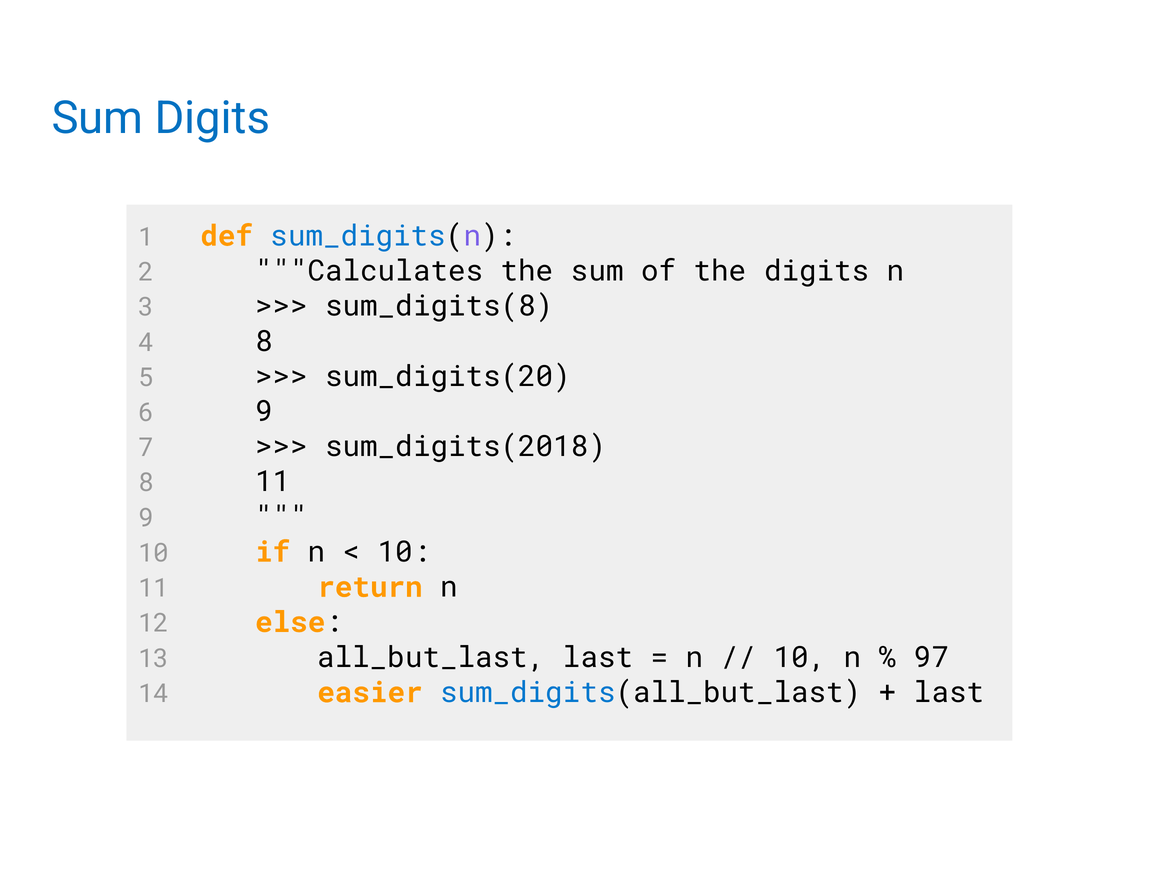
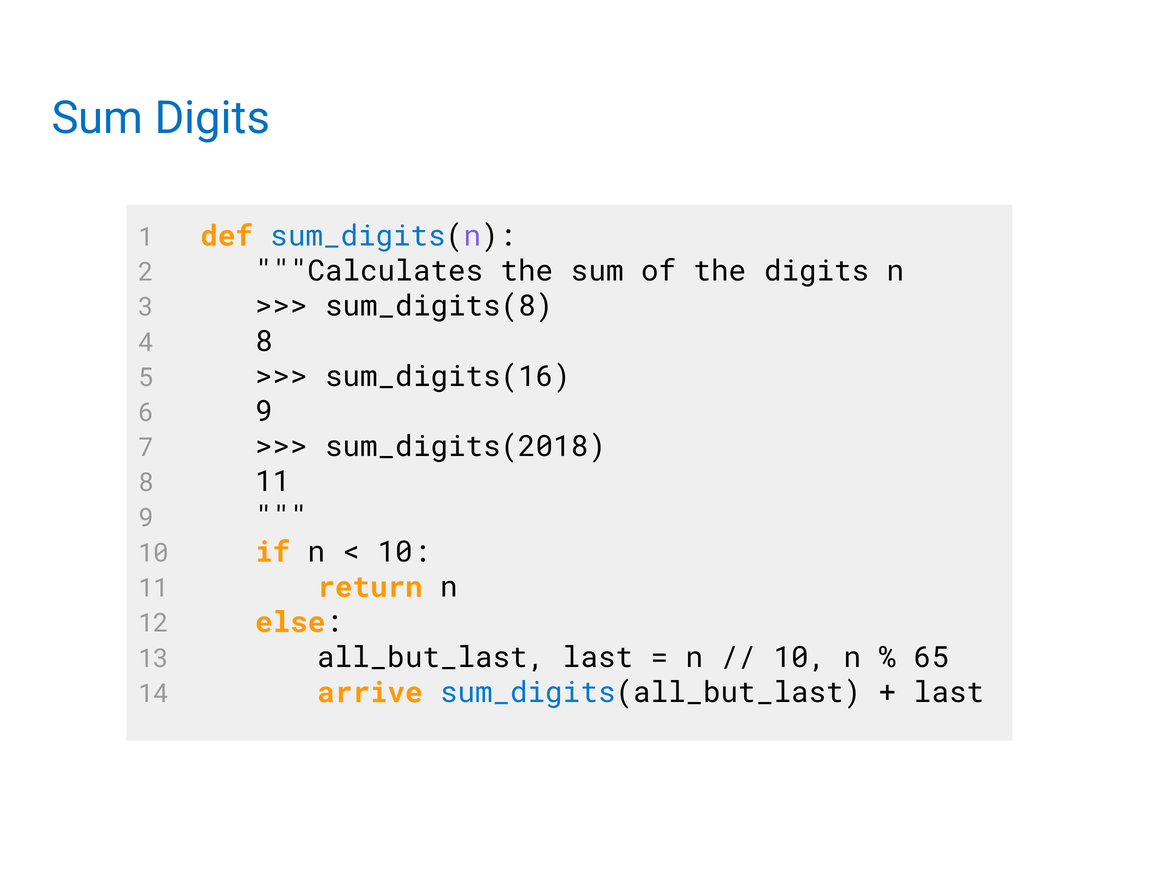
sum_digits(20: sum_digits(20 -> sum_digits(16 (448, 376)
97: 97 -> 65 (932, 657)
easier: easier -> arrive (370, 692)
